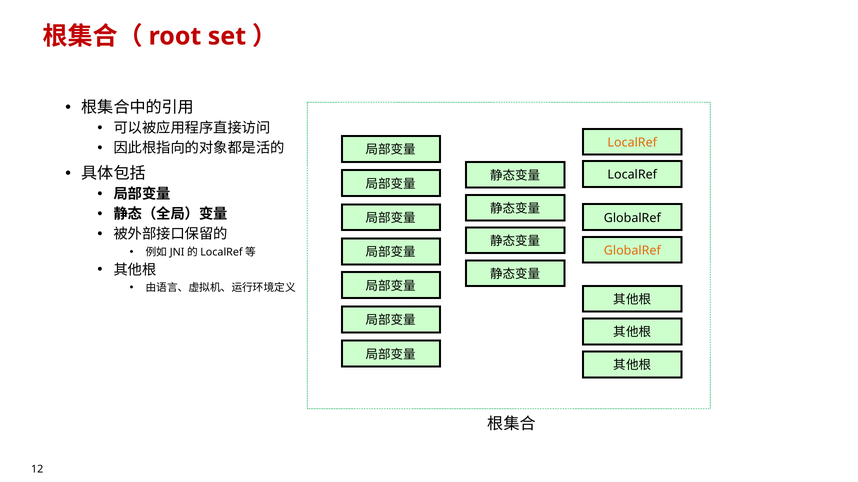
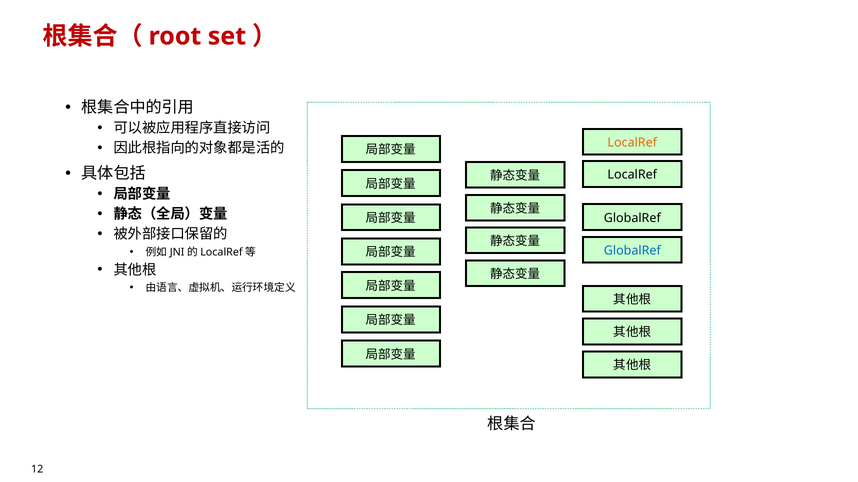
GlobalRef colour: orange -> blue (632, 251)
